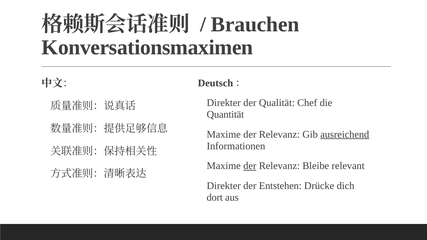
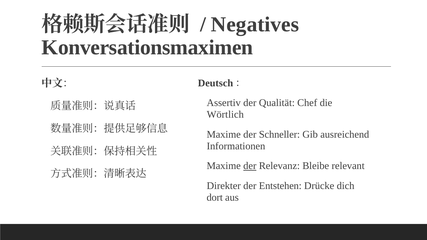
Brauchen: Brauchen -> Negatives (255, 25)
Direkter: Direkter -> Assertiv (224, 103)
Quantität: Quantität -> Wörtlich (225, 115)
Relevanz: Relevanz -> Schneller (279, 134)
ausreichend underline: present -> none (345, 134)
